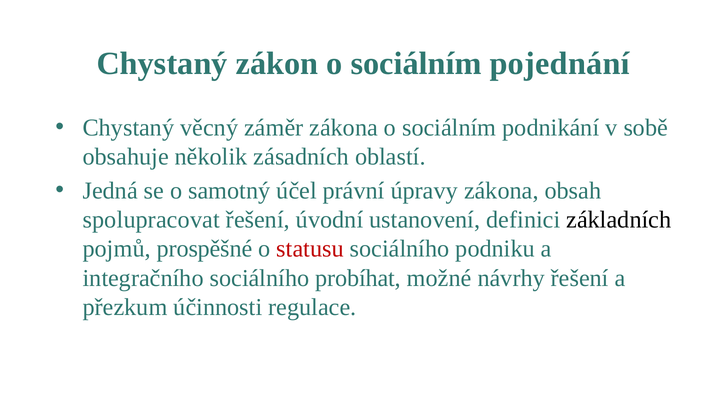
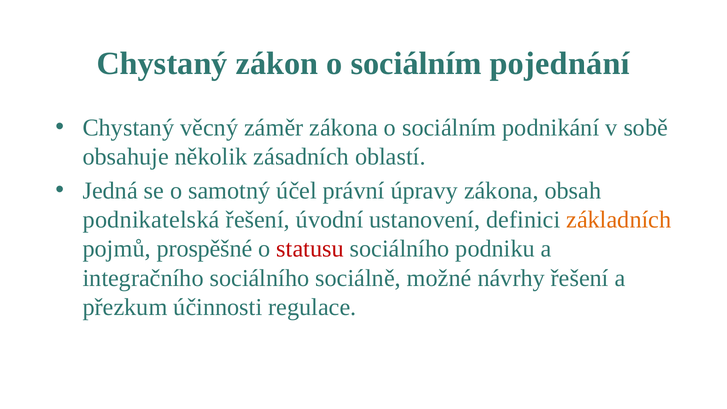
spolupracovat: spolupracovat -> podnikatelská (151, 220)
základních colour: black -> orange (619, 220)
probíhat: probíhat -> sociálně (358, 278)
